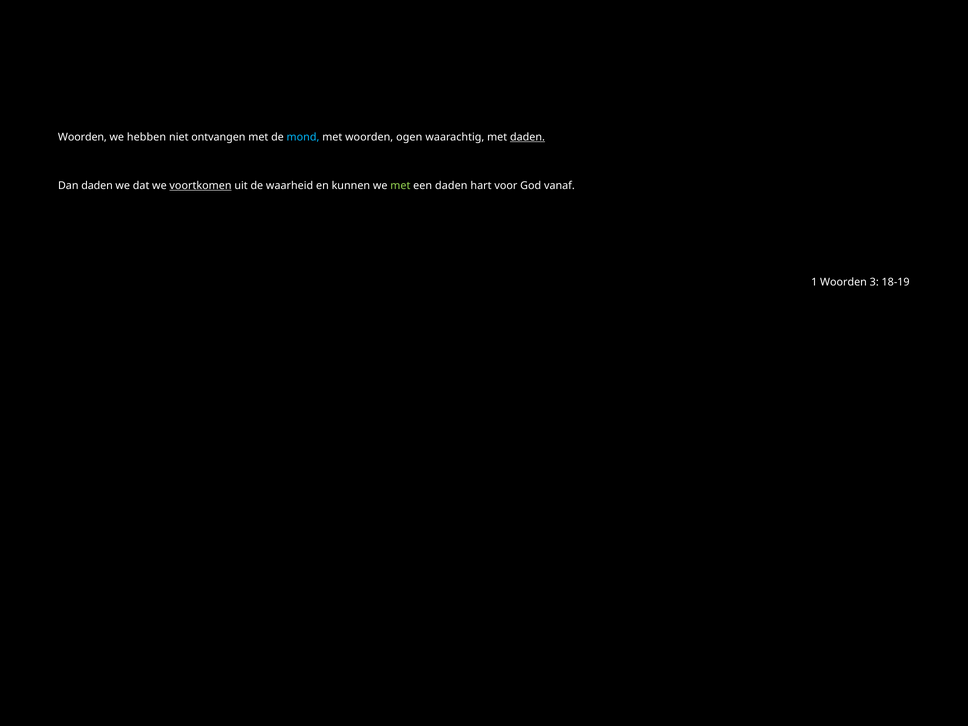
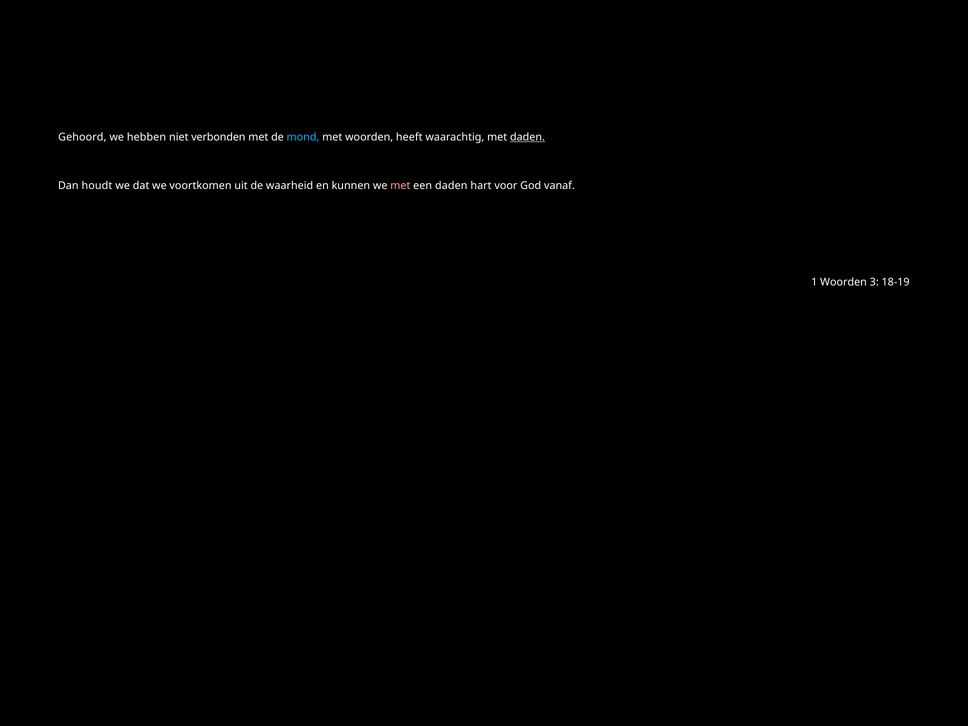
Woorden: Woorden -> Gehoord (82, 137)
ontvangen: ontvangen -> verbonden (218, 137)
ogen: ogen -> heeft (409, 137)
Dan daden: daden -> houdt (97, 186)
voortkomen underline: present -> none (201, 186)
met colour: light green -> pink (400, 186)
